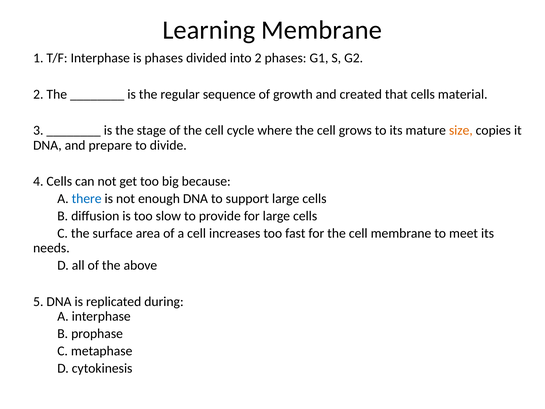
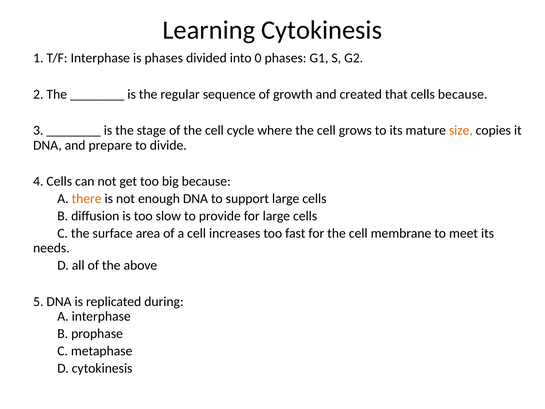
Learning Membrane: Membrane -> Cytokinesis (322, 30)
into 2: 2 -> 0 (258, 58)
cells material: material -> because (463, 94)
there colour: blue -> orange (87, 199)
